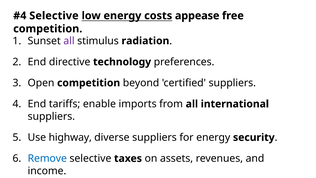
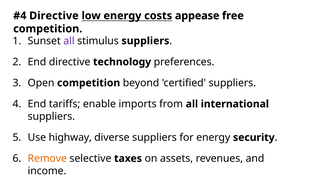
Selective: Selective -> Directive (54, 16)
stimulus radiation: radiation -> suppliers (145, 41)
Remove colour: blue -> orange (47, 158)
